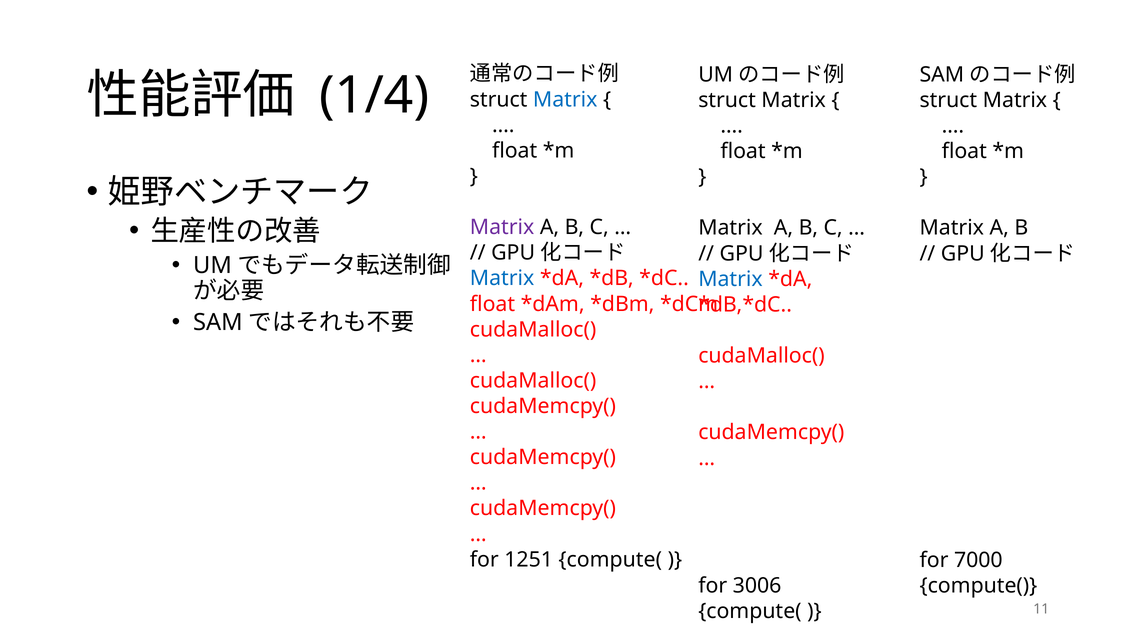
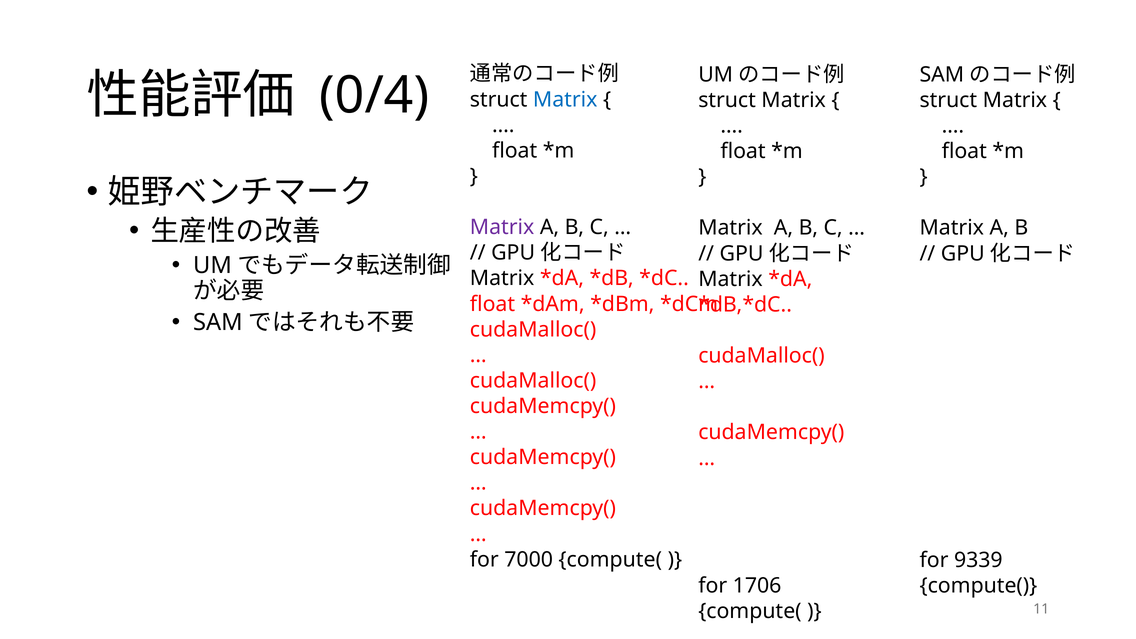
1/4: 1/4 -> 0/4 (374, 95)
Matrix colour: blue -> black (502, 278)
Matrix colour: blue -> black (730, 279)
1251: 1251 -> 7000 (529, 560)
7000: 7000 -> 9339 (978, 560)
3006: 3006 -> 1706 (757, 586)
